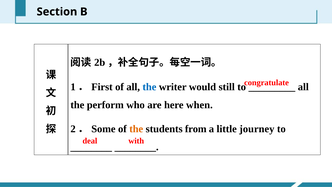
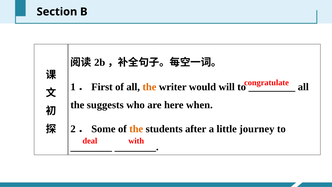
the colour: blue -> orange (149, 87)
still: still -> will (227, 87)
perform: perform -> suggests (105, 105)
from: from -> after (196, 129)
